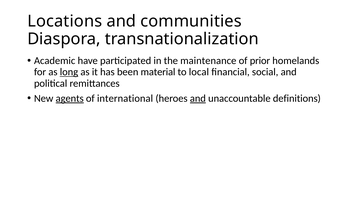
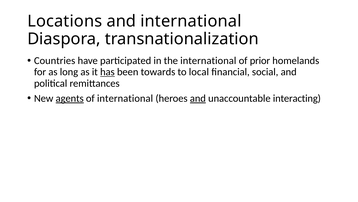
and communities: communities -> international (191, 21)
Academic: Academic -> Countries (55, 61)
the maintenance: maintenance -> international (208, 61)
long underline: present -> none (69, 72)
has underline: none -> present (107, 72)
material: material -> towards (158, 72)
definitions: definitions -> interacting (297, 98)
